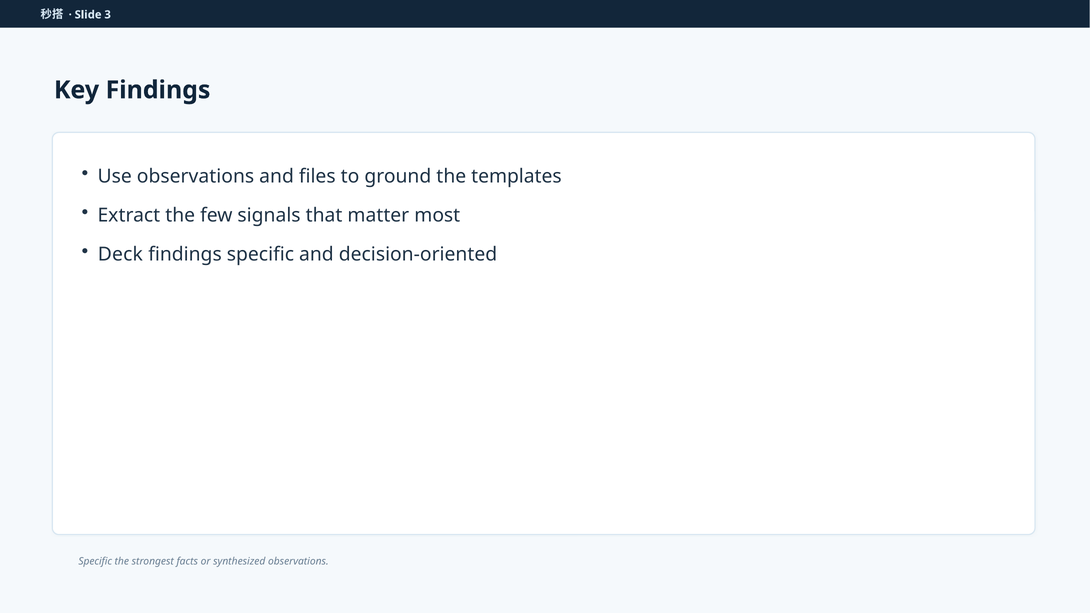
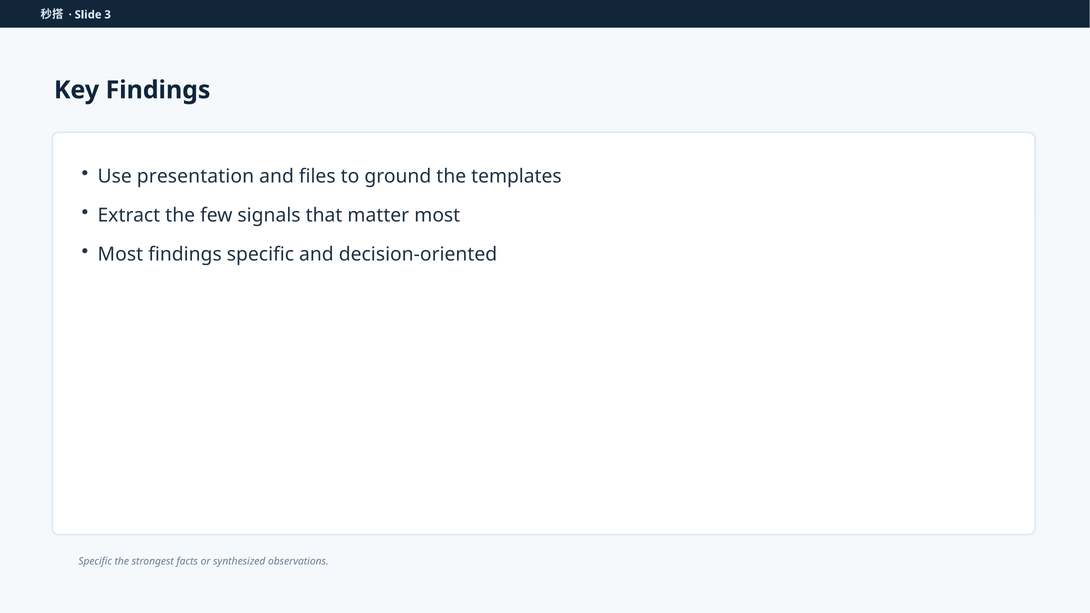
Use observations: observations -> presentation (195, 176)
Deck: Deck -> Most (120, 255)
